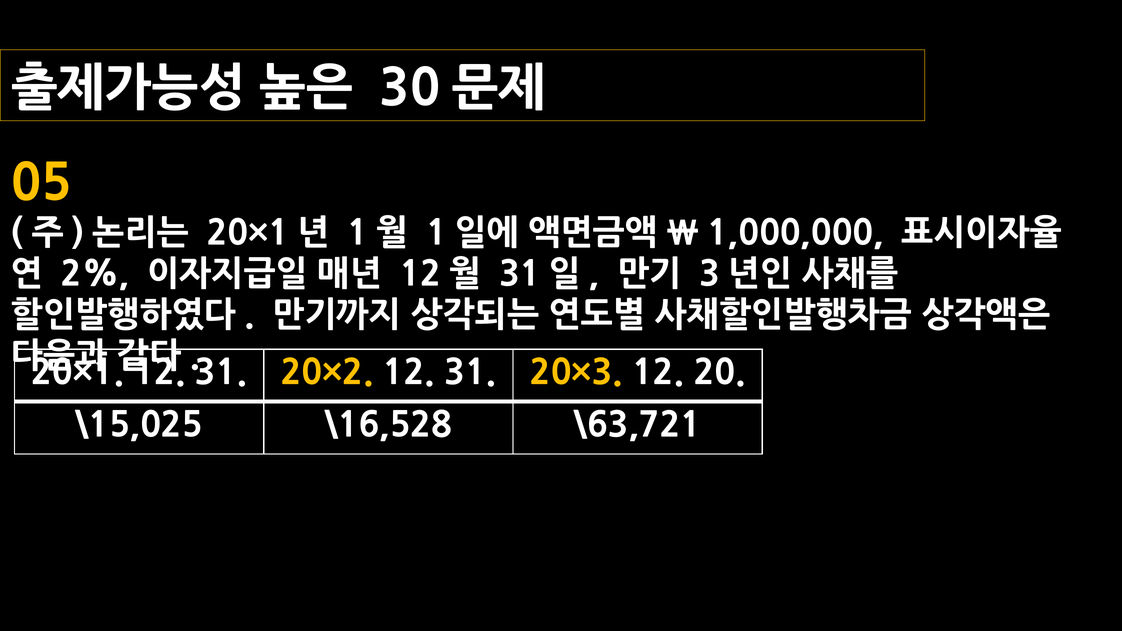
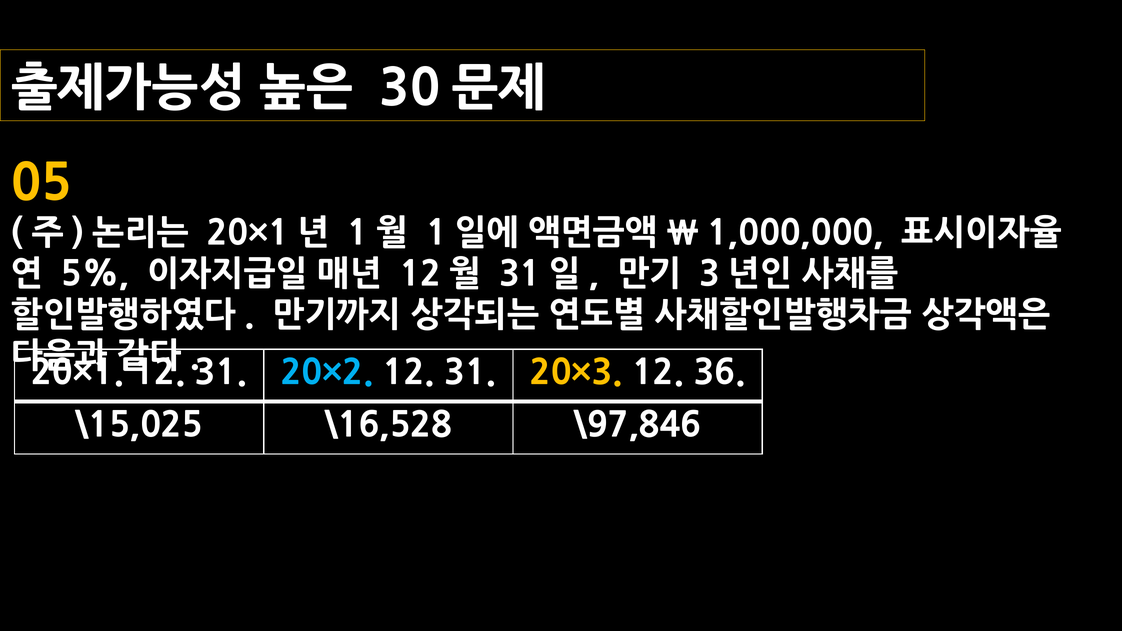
2%: 2% -> 5% (95, 274)
20×2 colour: yellow -> light blue (327, 373)
20: 20 -> 36 (720, 373)
\63,721: \63,721 -> \97,846 (638, 425)
